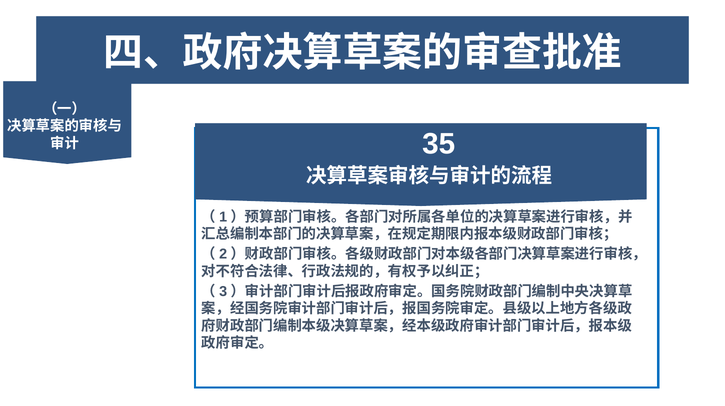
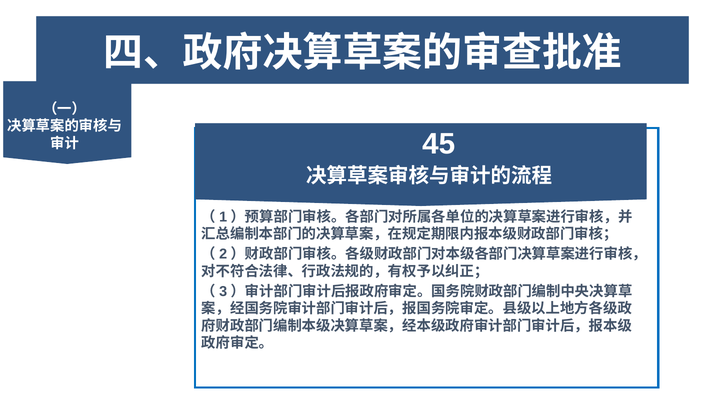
35: 35 -> 45 (439, 144)
